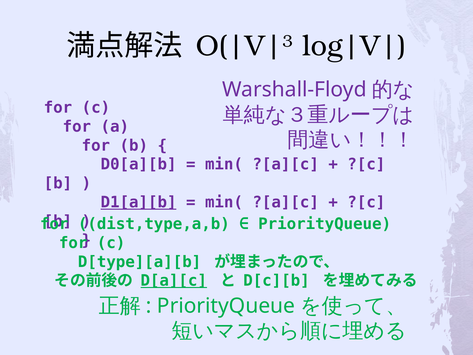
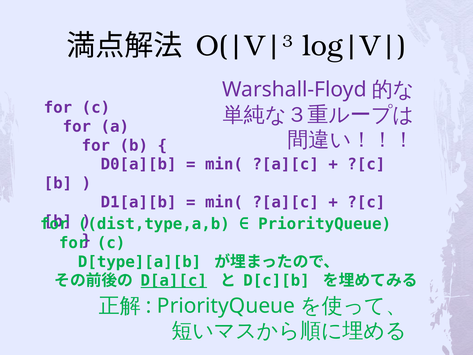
D1[a][b underline: present -> none (139, 202)
